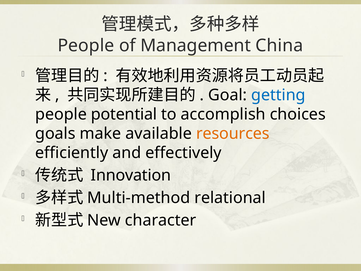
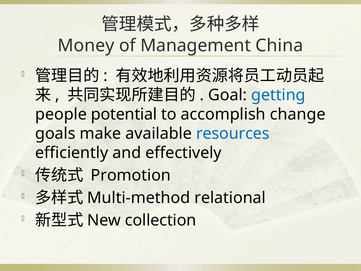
People: People -> Money (86, 45)
choices: choices -> change (298, 114)
resources colour: orange -> blue (233, 133)
Innovation: Innovation -> Promotion (131, 175)
character: character -> collection (161, 220)
